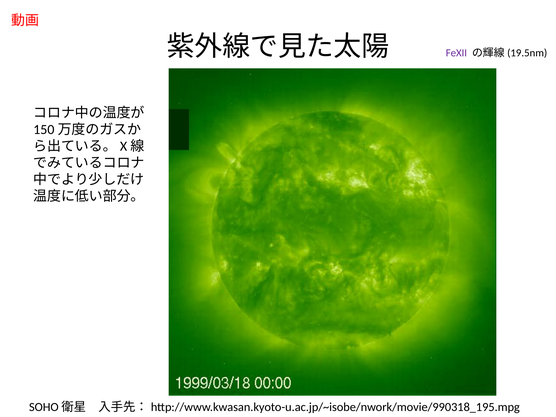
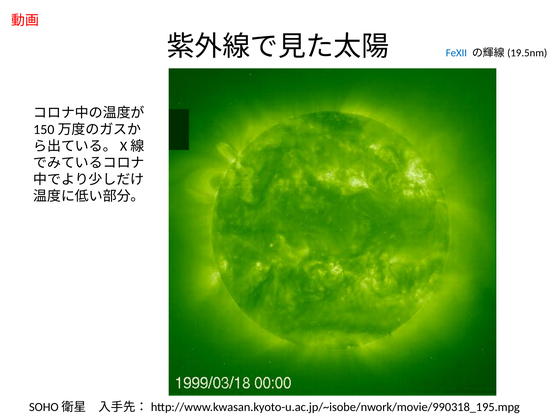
FeXII colour: purple -> blue (456, 53)
